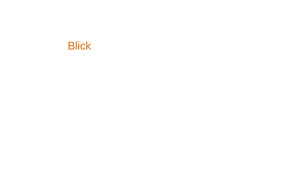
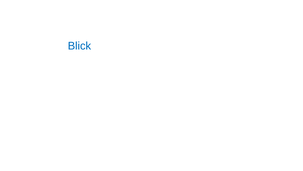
Blick colour: orange -> blue (79, 46)
